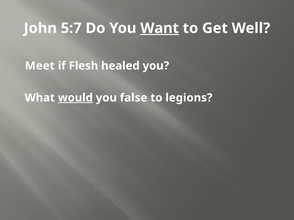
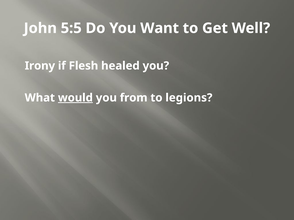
5:7: 5:7 -> 5:5 (71, 28)
Want underline: present -> none (160, 28)
Meet: Meet -> Irony (40, 66)
false: false -> from (134, 98)
